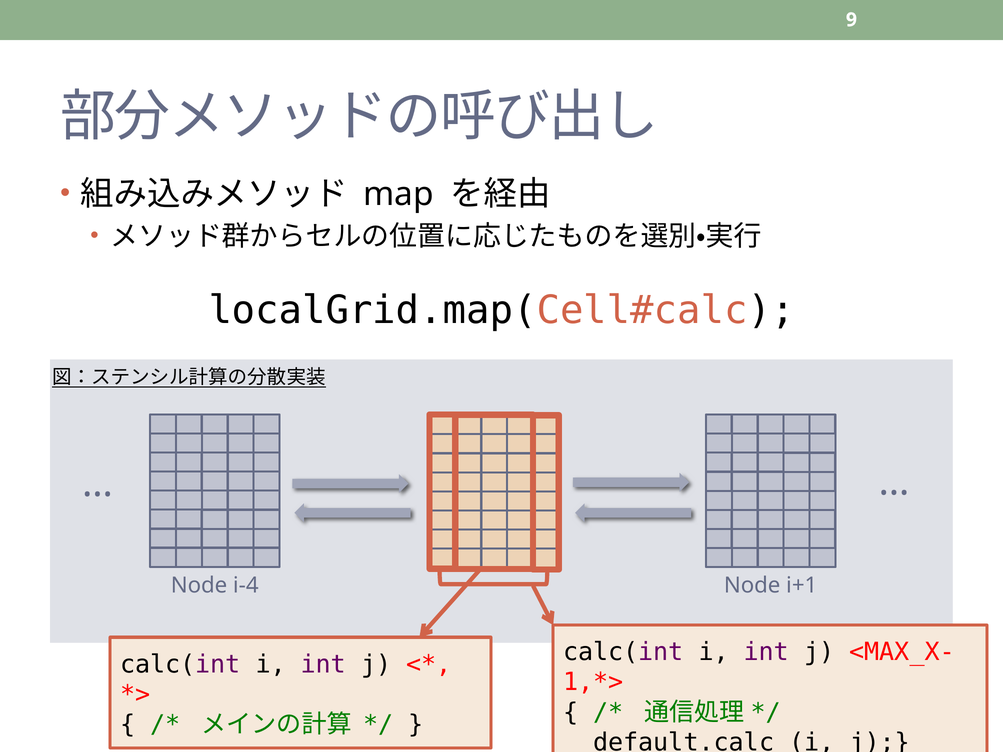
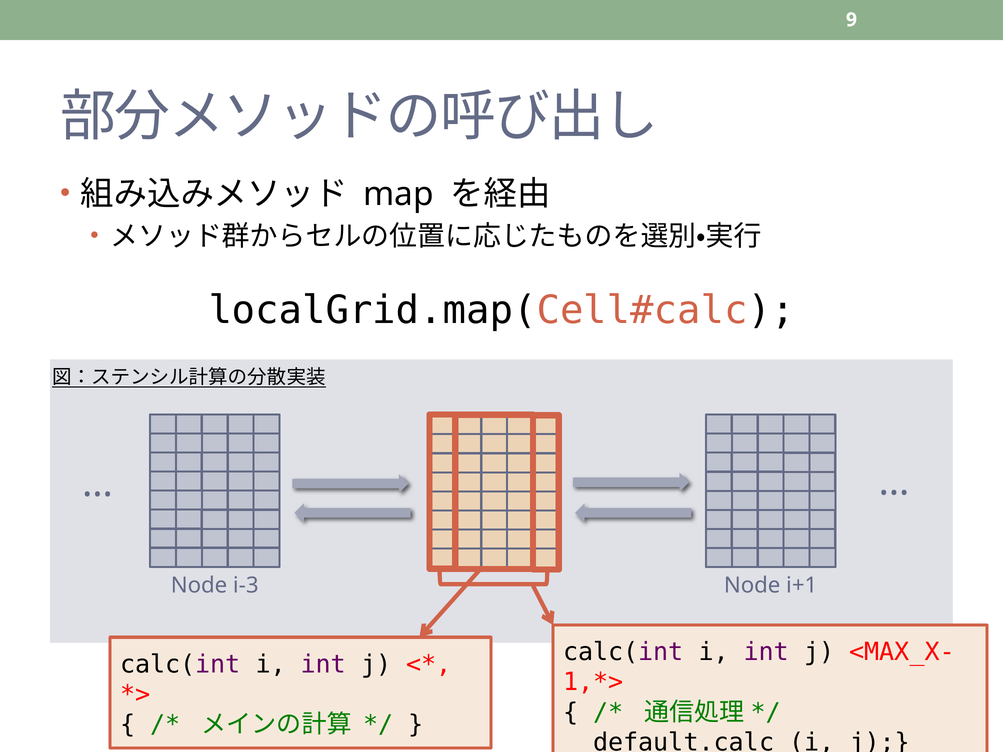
i-4: i-4 -> i-3 (246, 586)
